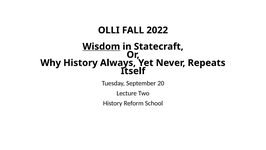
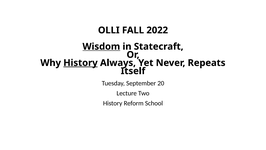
History underline: none -> present (81, 63)
